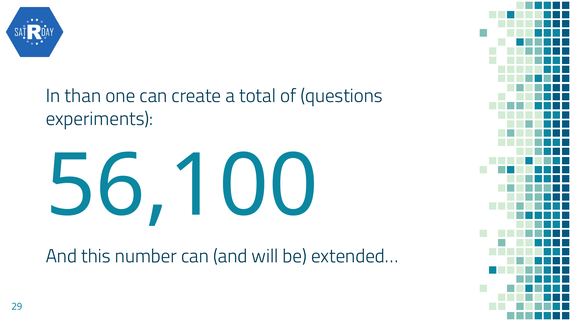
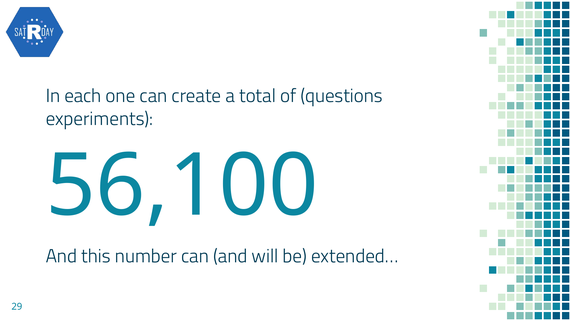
than: than -> each (83, 96)
